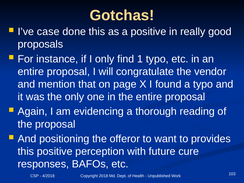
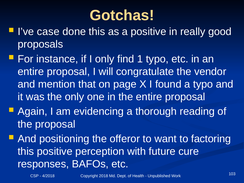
provides: provides -> factoring (211, 139)
